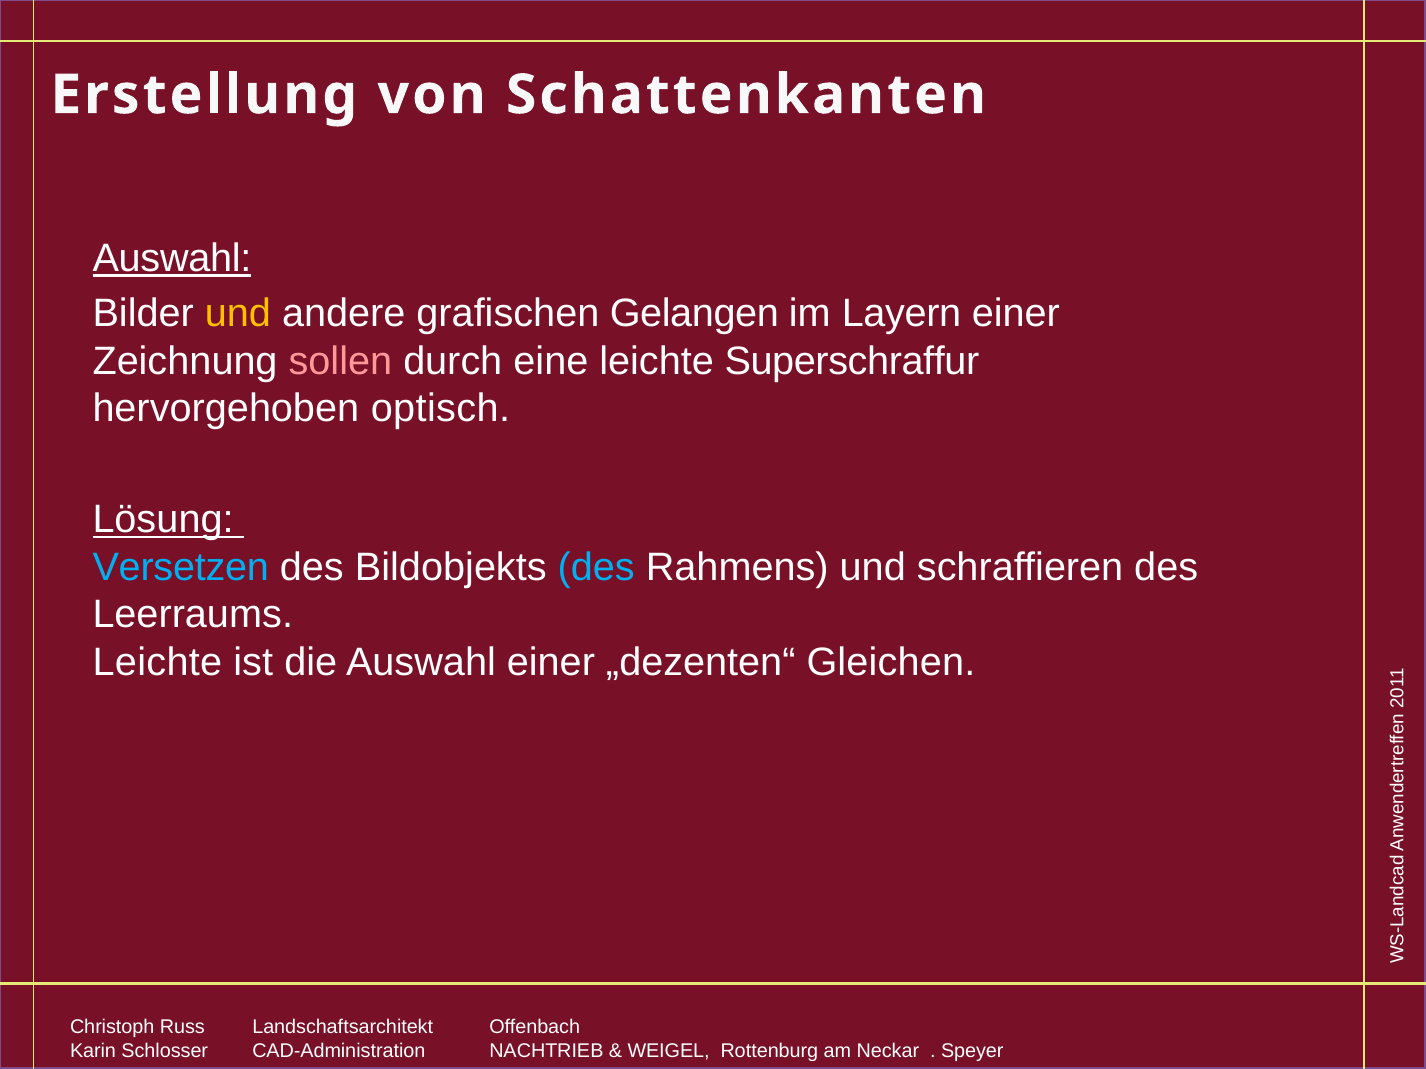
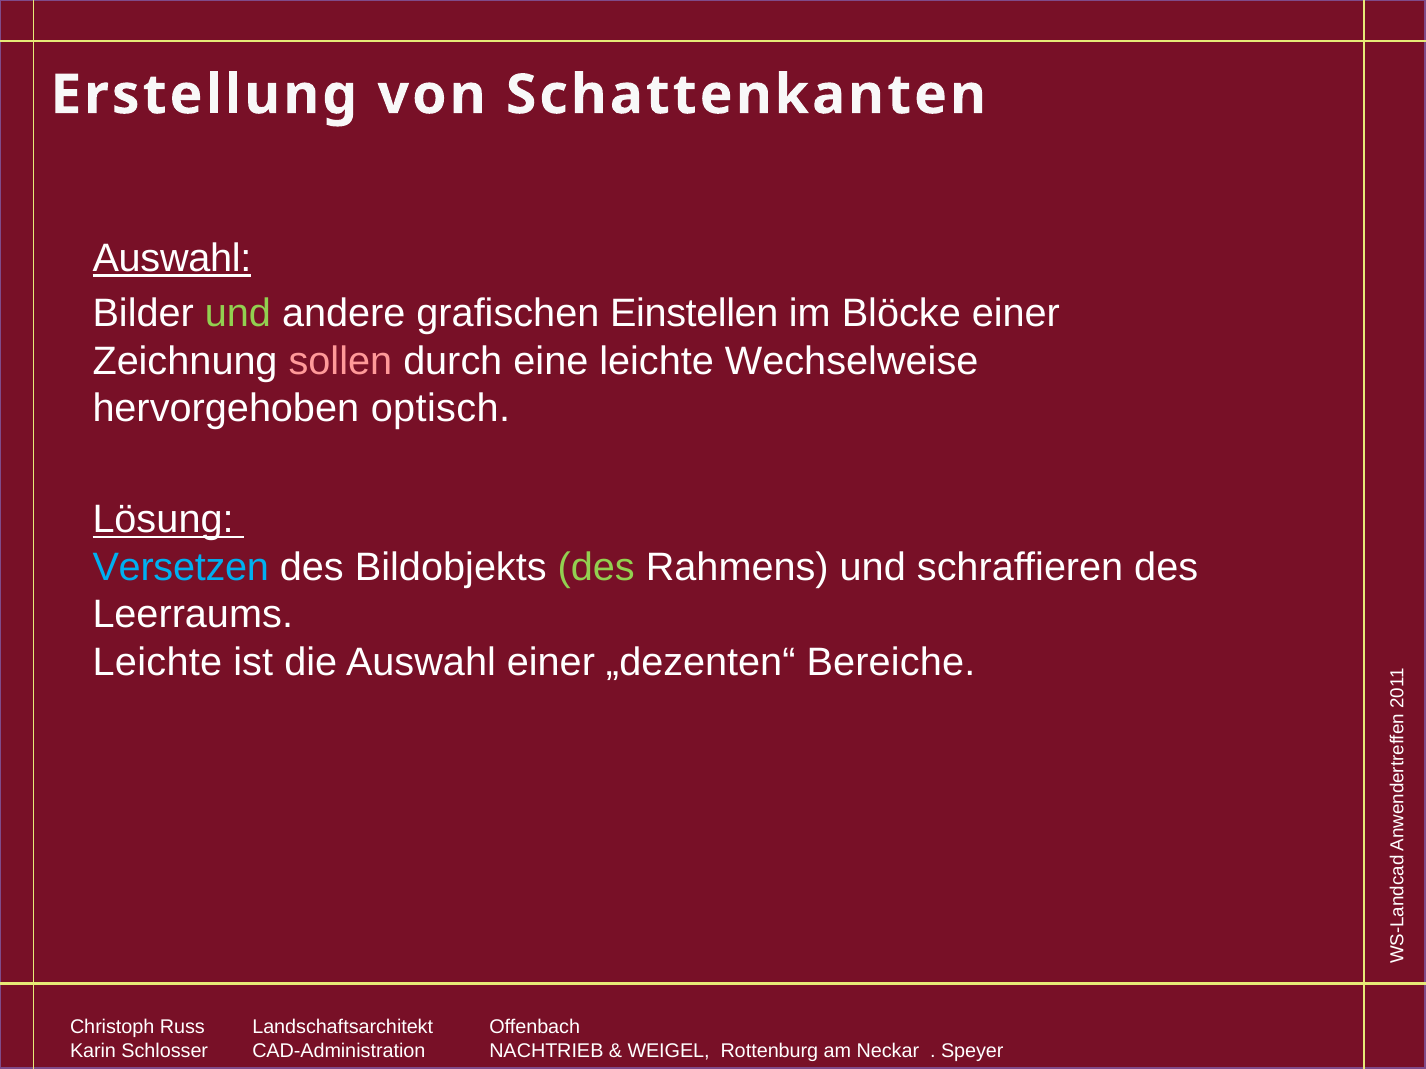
und colour: yellow -> light green (238, 314)
Gelangen: Gelangen -> Einstellen (694, 314)
Layern: Layern -> Blöcke (901, 314)
Superschraffur: Superschraffur -> Wechselweise (852, 361)
des colour: light blue -> light green (596, 568)
Gleichen: Gleichen -> Bereiche (891, 663)
